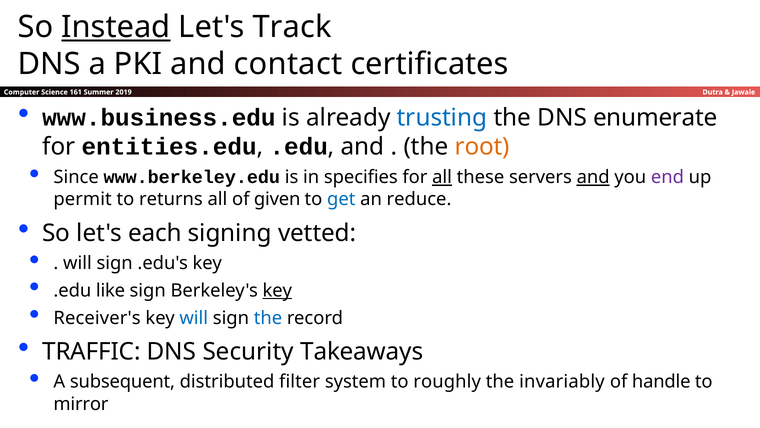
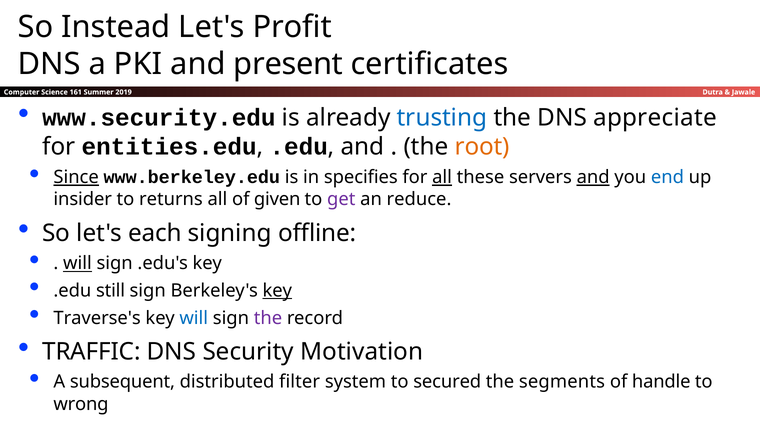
Instead underline: present -> none (116, 27)
Track: Track -> Profit (292, 27)
contact: contact -> present (288, 64)
www.business.edu: www.business.edu -> www.security.edu (159, 118)
enumerate: enumerate -> appreciate (655, 118)
Since underline: none -> present (76, 177)
end colour: purple -> blue (667, 177)
permit: permit -> insider (83, 199)
get colour: blue -> purple (341, 199)
vetted: vetted -> offline (317, 233)
will underline: none -> present (77, 263)
like: like -> still (111, 290)
Receiver's: Receiver's -> Traverse's (97, 318)
the colour: blue -> purple (268, 318)
Takeaways: Takeaways -> Motivation (362, 351)
roughly: roughly -> secured (447, 381)
invariably: invariably -> segments (562, 381)
mirror: mirror -> wrong (81, 404)
